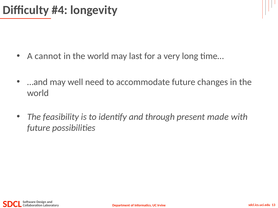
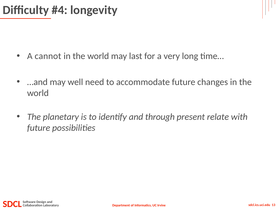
feasibility: feasibility -> planetary (61, 117)
made: made -> relate (218, 117)
